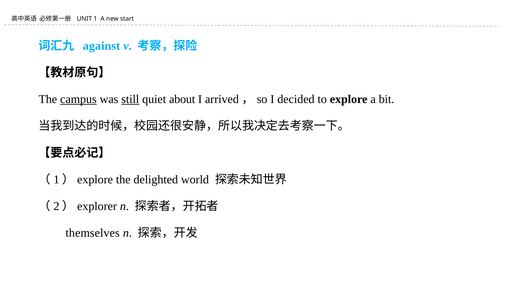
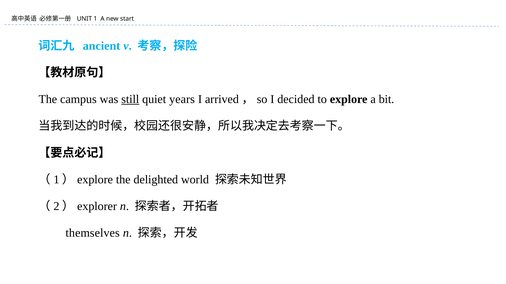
against: against -> ancient (102, 46)
campus underline: present -> none (78, 100)
about: about -> years (182, 100)
